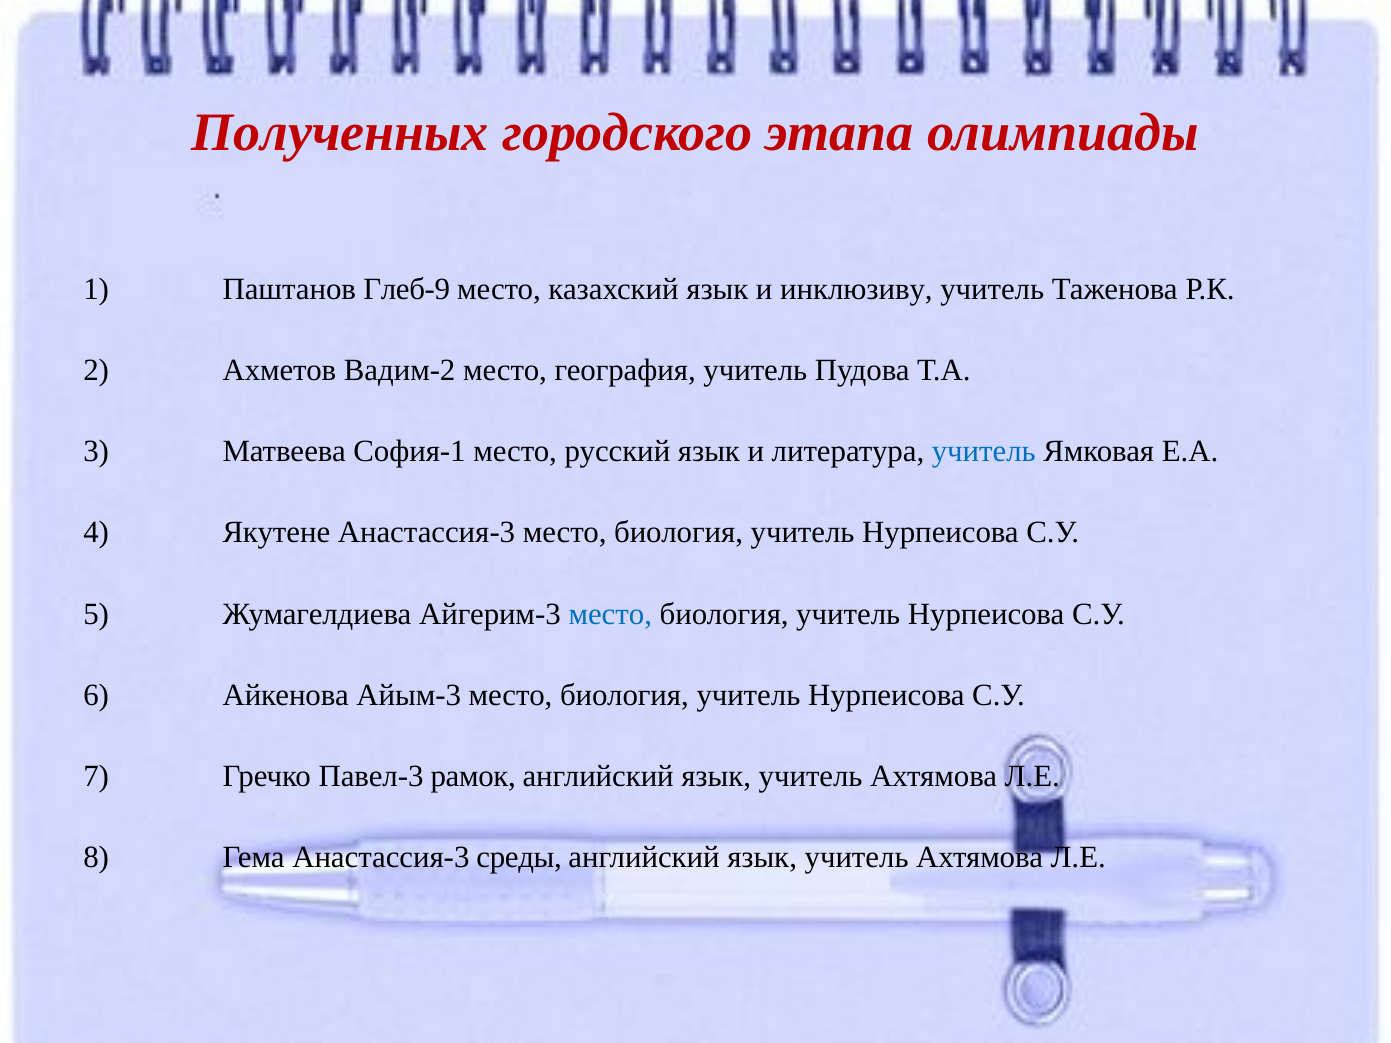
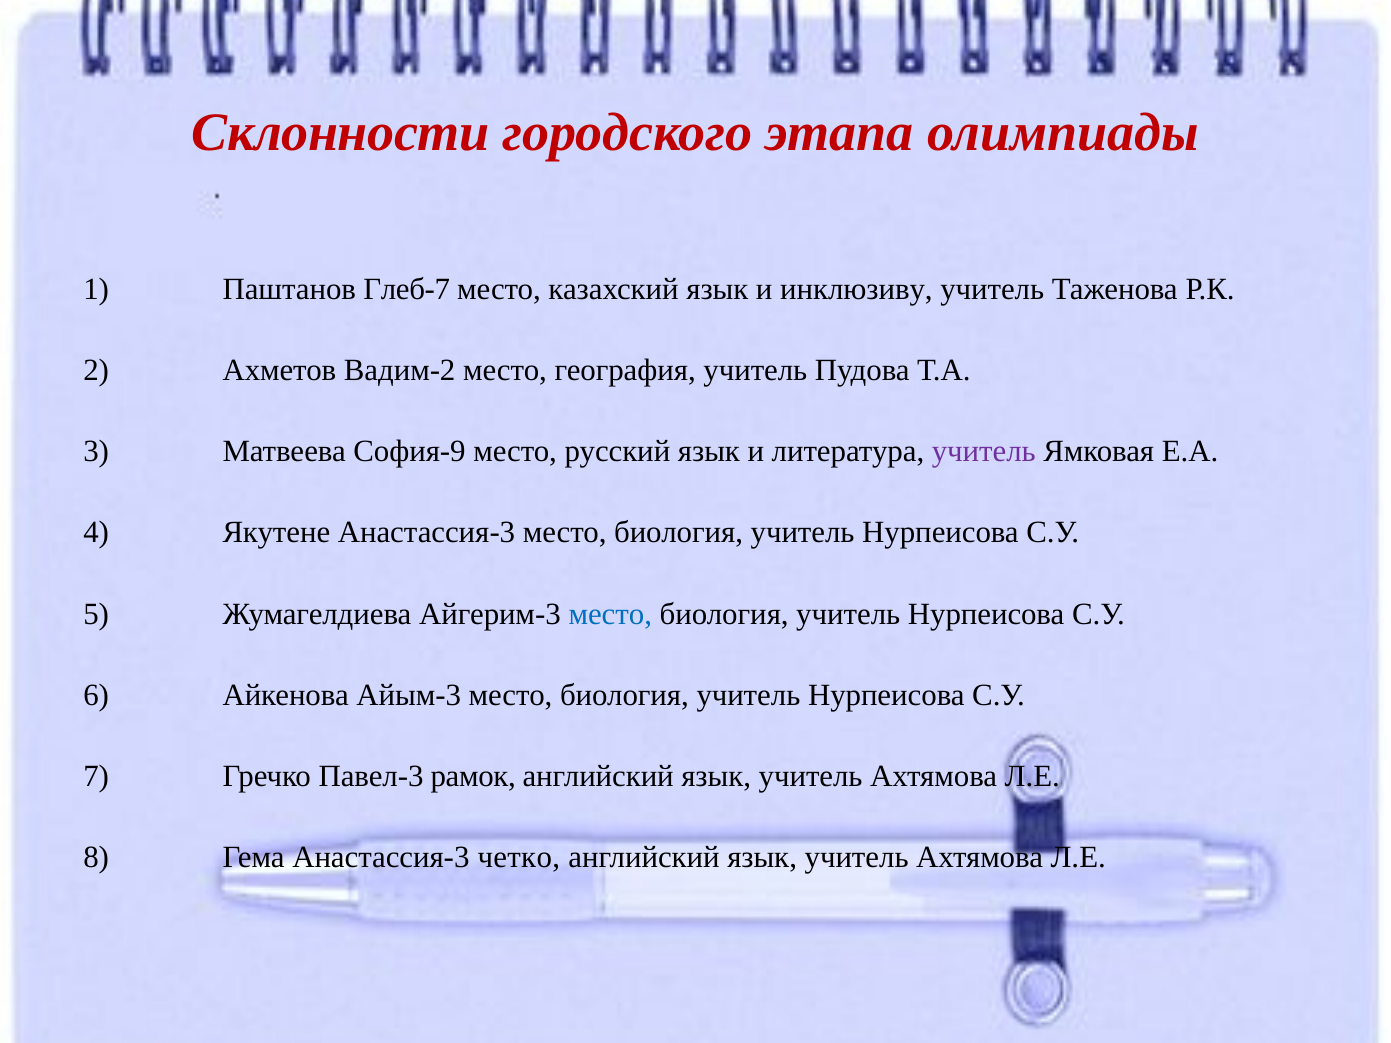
Полученных: Полученных -> Склонности (341, 132)
Глеб-9: Глеб-9 -> Глеб-7 (407, 290)
София-1: София-1 -> София-9 (410, 452)
учитель colour: blue -> purple (984, 452)
среды: среды -> четко (519, 857)
